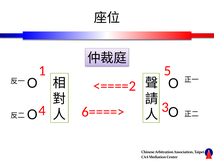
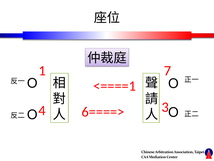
5: 5 -> 7 (168, 71)
<====2: <====2 -> <====1 (115, 86)
